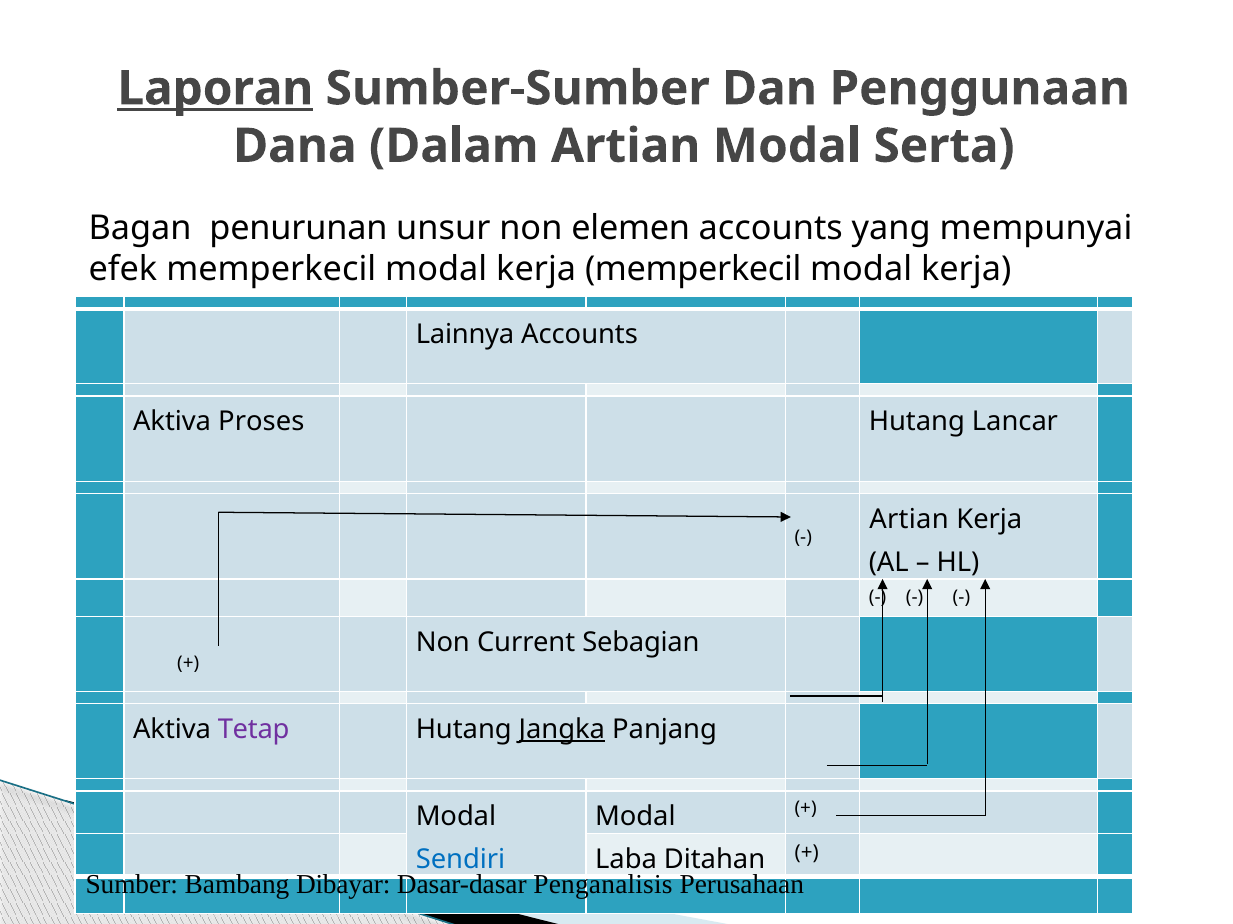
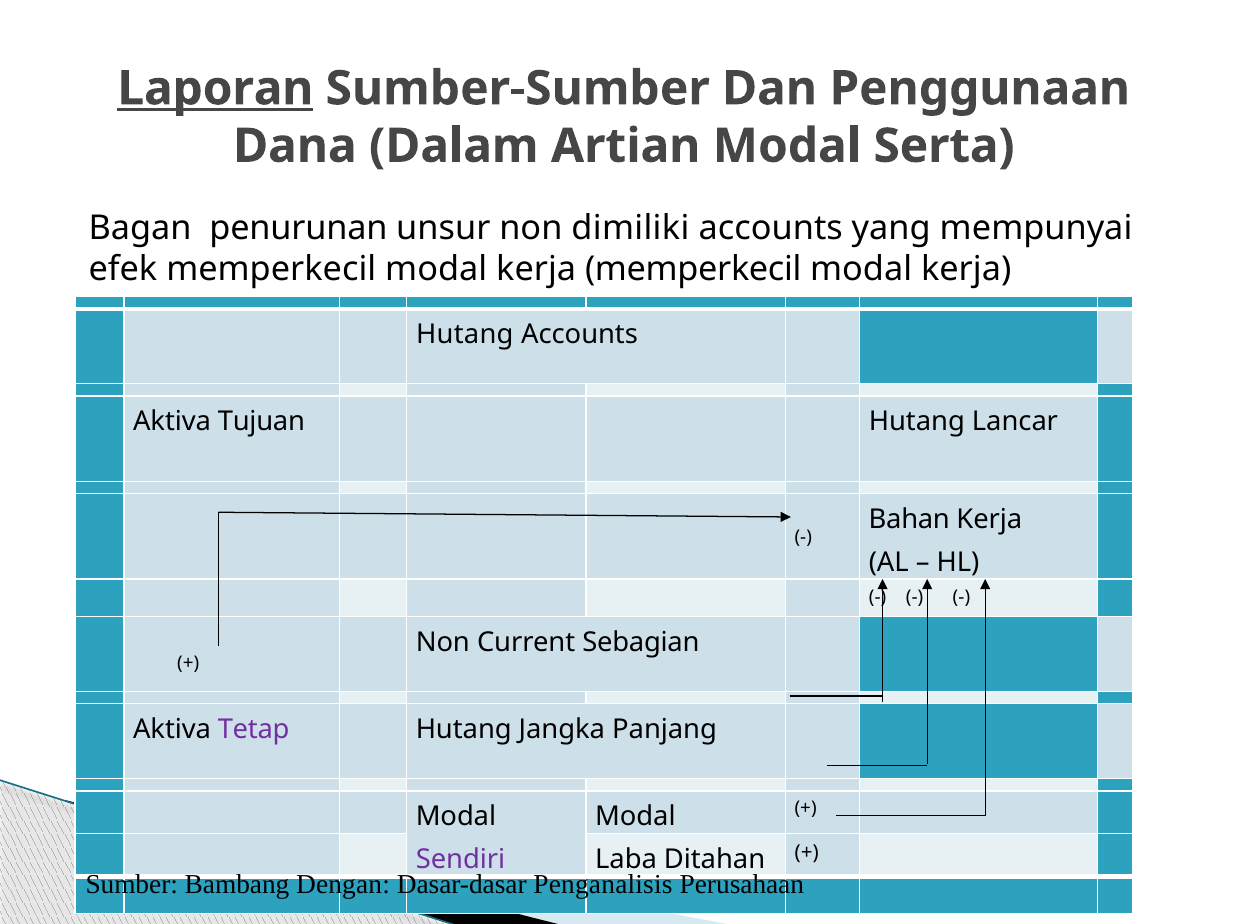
elemen: elemen -> dimiliki (630, 229)
Lainnya: Lainnya -> Hutang (465, 335)
Proses: Proses -> Tujuan (261, 422)
Artian: Artian -> Bahan (909, 520)
Jangka underline: present -> none (562, 730)
Sendiri colour: blue -> purple (461, 860)
Dibayar: Dibayar -> Dengan (343, 885)
